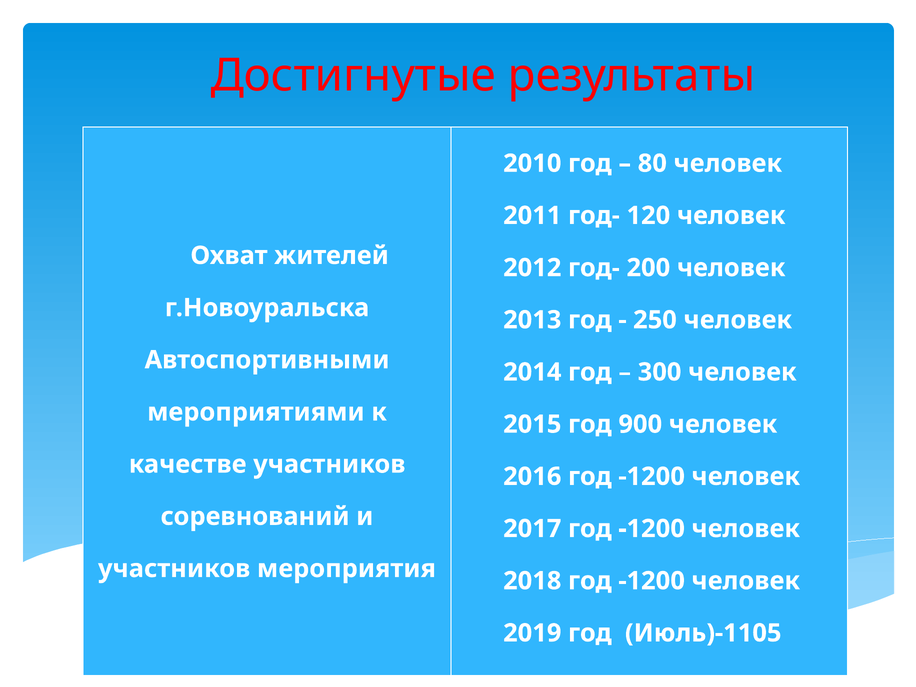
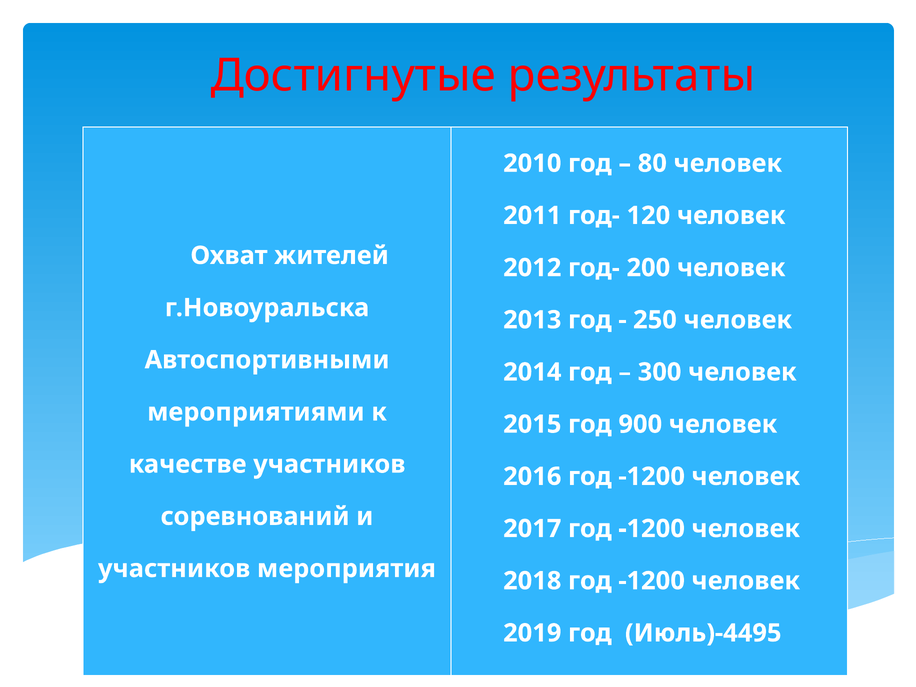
Июль)-1105: Июль)-1105 -> Июль)-4495 (703, 633)
